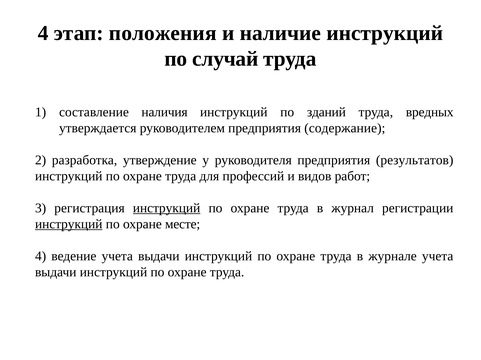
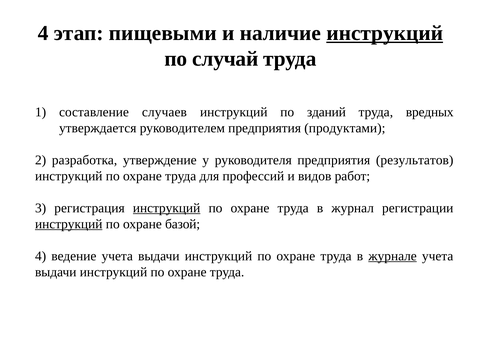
положения: положения -> пищевыми (163, 33)
инструкций underline: none -> present (385, 33)
наличия: наличия -> случаев (164, 112)
содержание: содержание -> продуктами (345, 128)
месте: месте -> базой (183, 224)
журнале underline: none -> present (393, 257)
